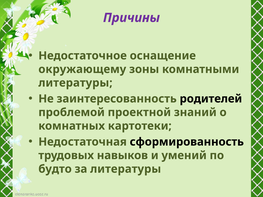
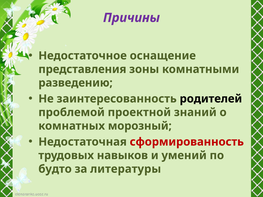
окружающему: окружающему -> представления (82, 69)
литературы: литературы -> разведению (76, 83)
картотеки: картотеки -> морозный (140, 126)
сформированность colour: black -> red (187, 142)
